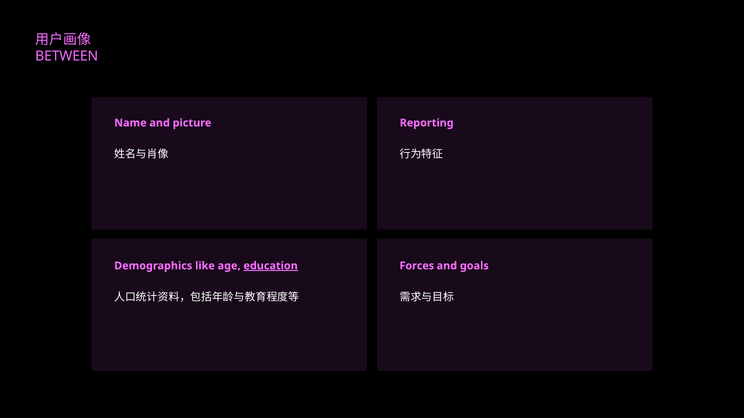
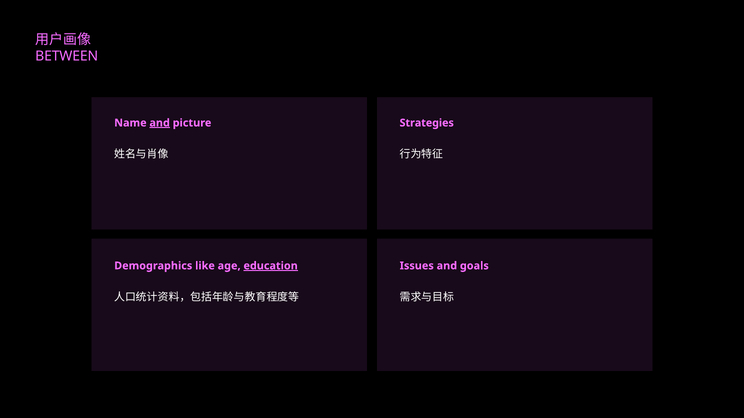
and underline: none -> present (160, 123)
Reporting: Reporting -> Strategies (427, 123)
Forces: Forces -> Issues (417, 266)
